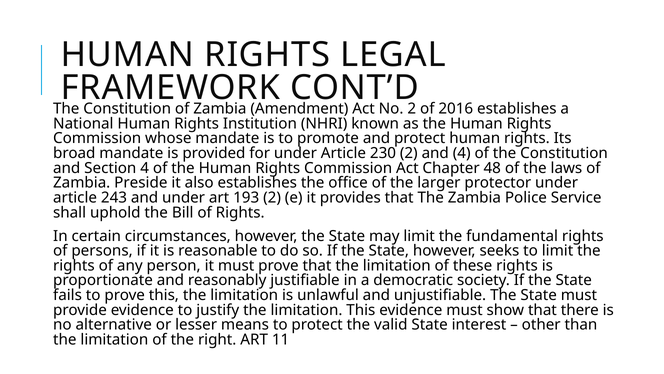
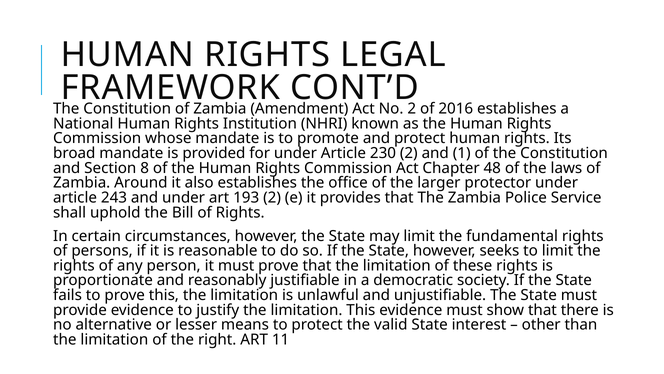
and 4: 4 -> 1 (462, 153)
Section 4: 4 -> 8 (145, 168)
Preside: Preside -> Around (141, 183)
